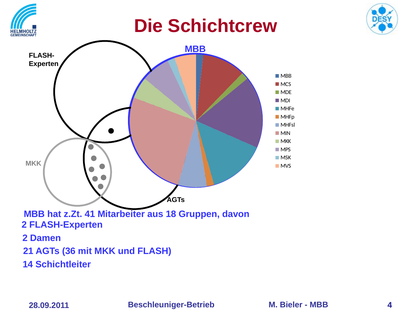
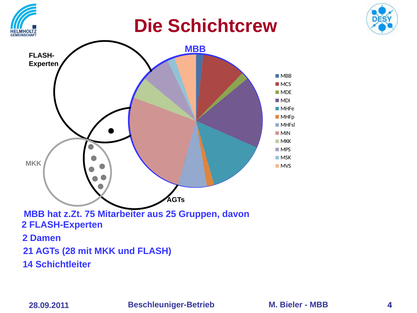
41: 41 -> 75 (90, 214)
18: 18 -> 25 (171, 214)
36: 36 -> 28 (69, 251)
